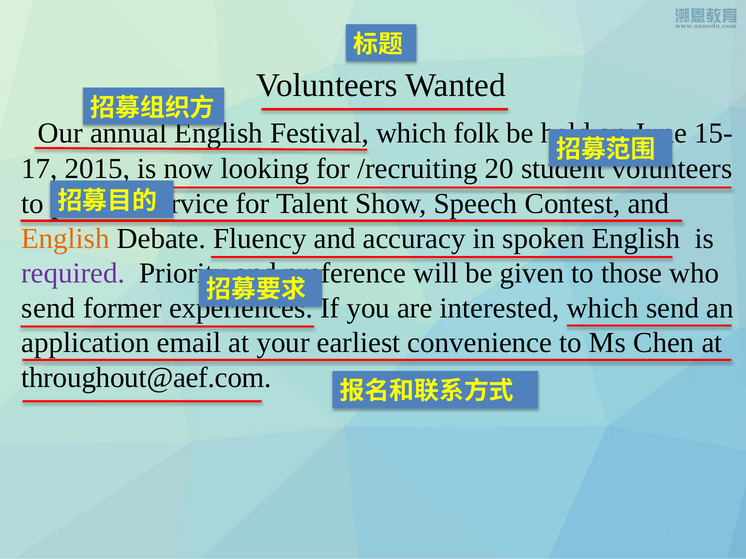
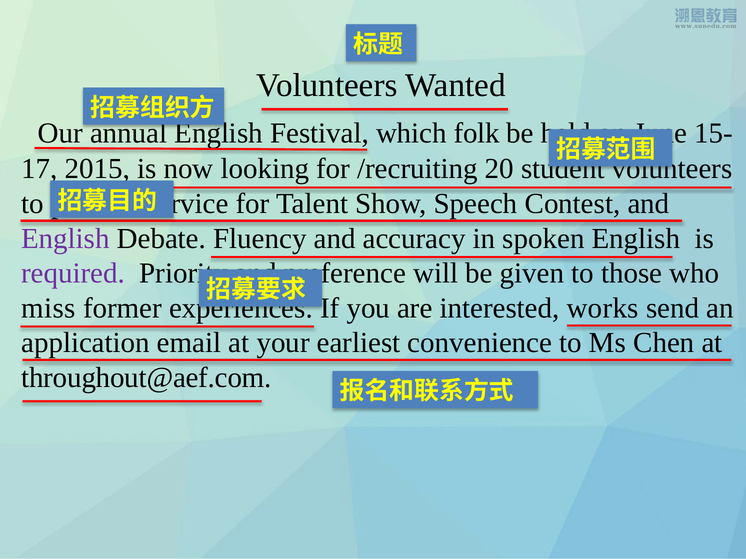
English colour: orange -> purple (66, 239)
send: send -> miss (48, 308)
interested which: which -> works (603, 308)
